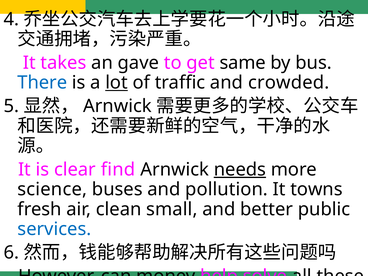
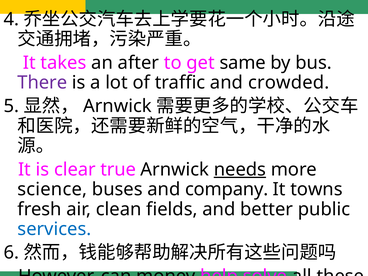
gave: gave -> after (138, 63)
There colour: blue -> purple (42, 83)
lot underline: present -> none (117, 83)
find: find -> true (118, 169)
pollution: pollution -> company (227, 189)
small: small -> fields (172, 209)
